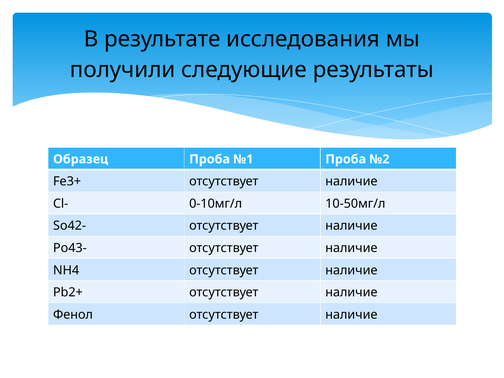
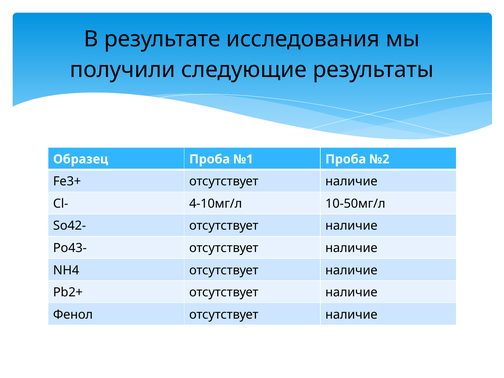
0-10мг/л: 0-10мг/л -> 4-10мг/л (216, 204)
